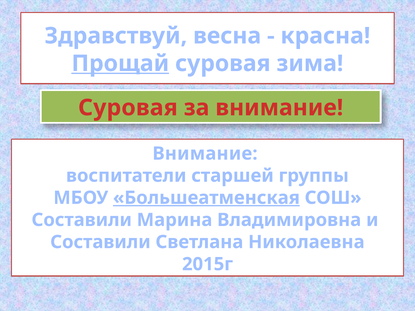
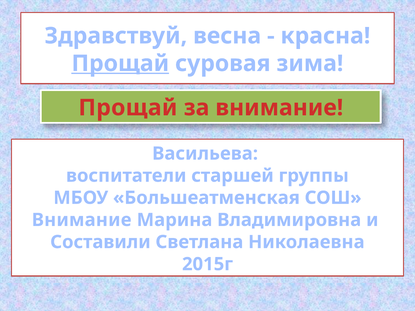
Суровая: Суровая -> Прощай (128, 108)
Внимание: Внимание -> Васильева (205, 154)
Большеатменская underline: present -> none (206, 198)
Составили: Составили -> Внимание (82, 220)
